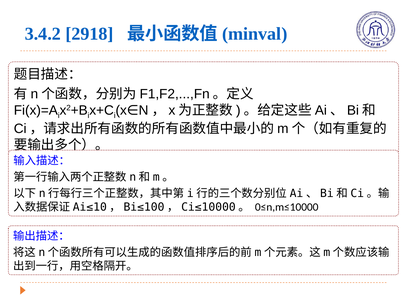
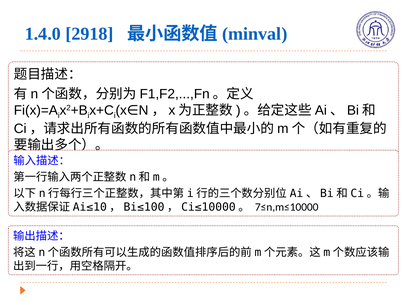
3.4.2: 3.4.2 -> 1.4.0 (43, 34)
0≤n,m≤10000: 0≤n,m≤10000 -> 7≤n,m≤10000 (287, 207)
